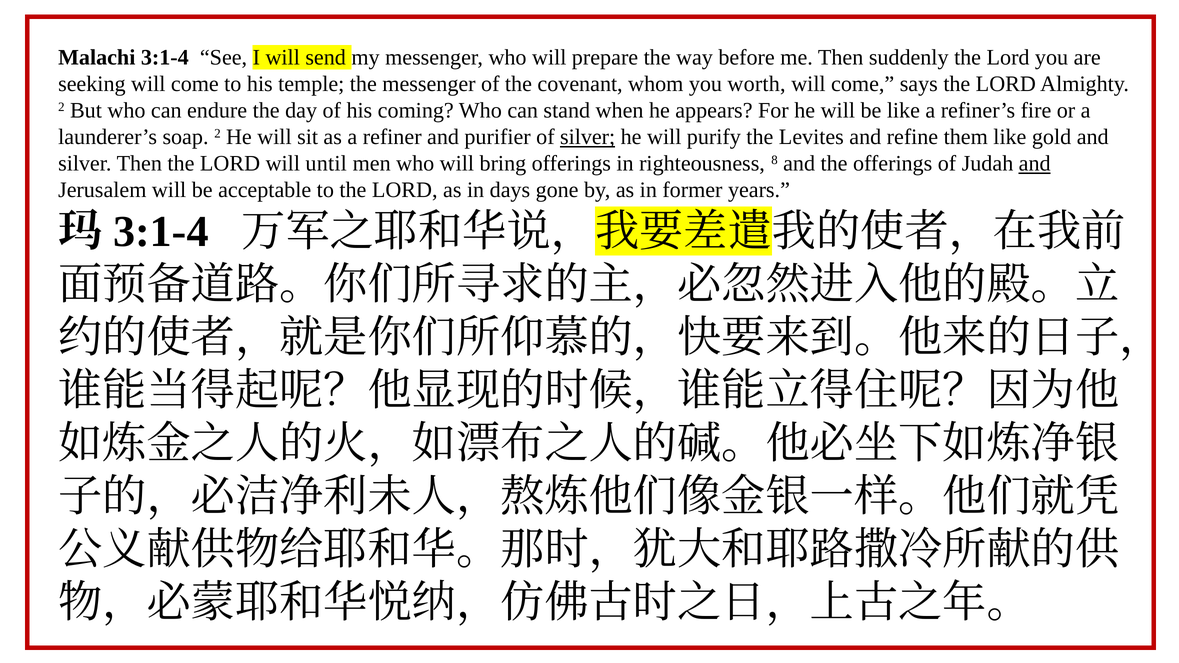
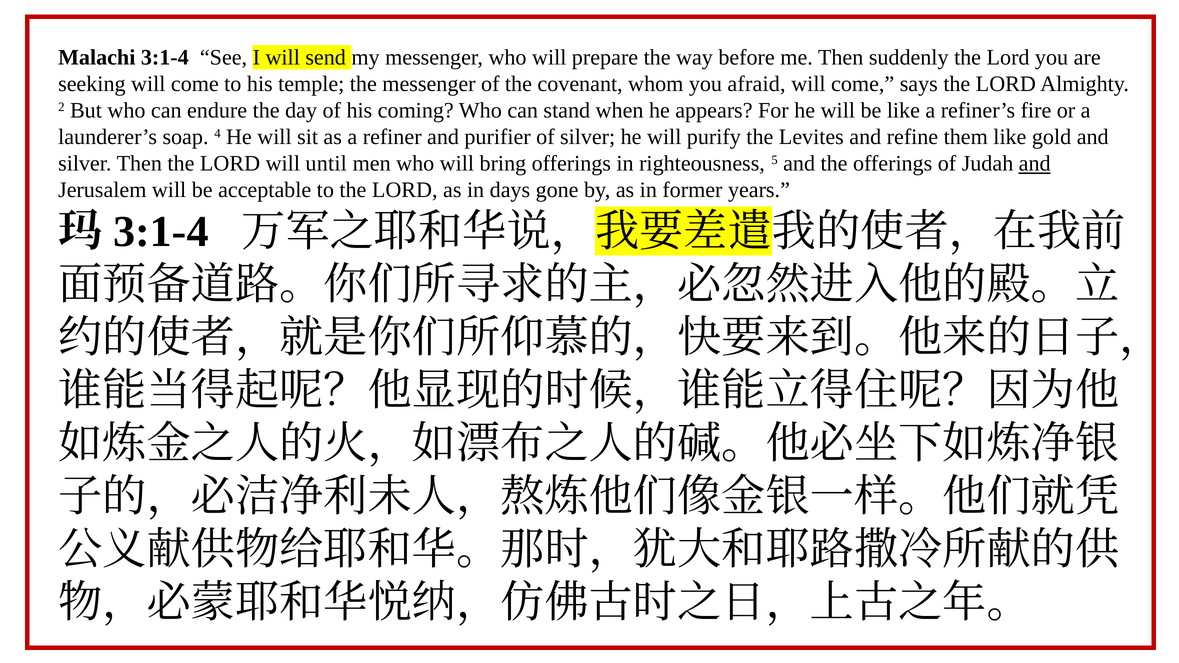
worth: worth -> afraid (757, 84)
soap 2: 2 -> 4 (217, 134)
silver underline: present -> none (588, 137)
8: 8 -> 5 (775, 160)
